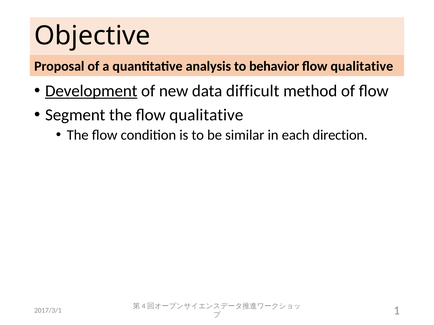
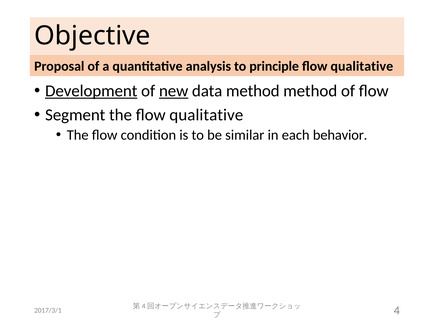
behavior: behavior -> principle (274, 67)
new underline: none -> present (174, 91)
data difficult: difficult -> method (253, 91)
direction: direction -> behavior (340, 135)
1: 1 -> 4 (397, 311)
